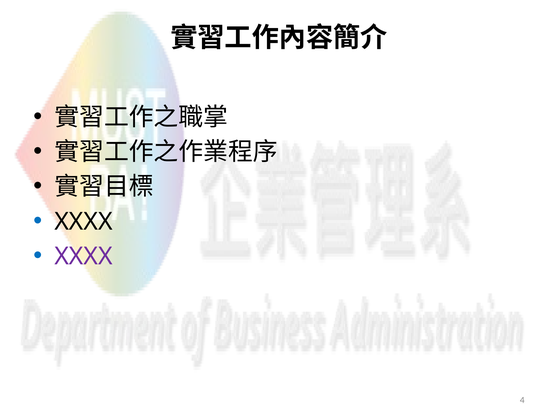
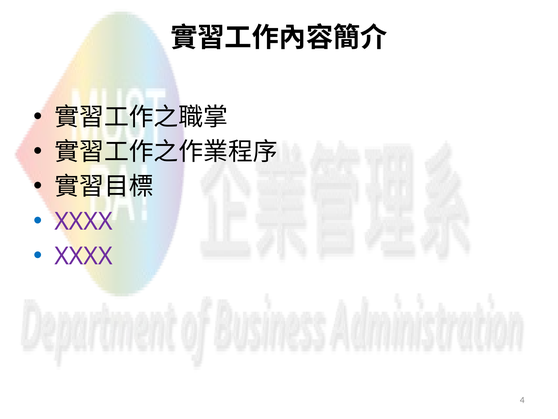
XXXX colour: black -> purple (83, 221)
